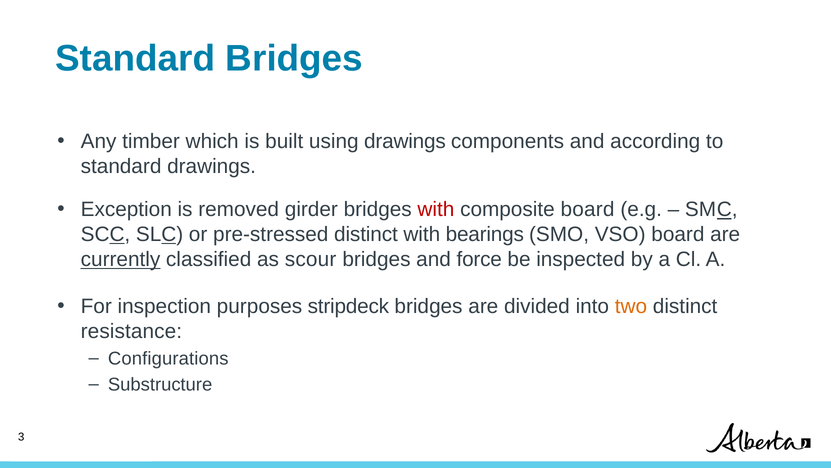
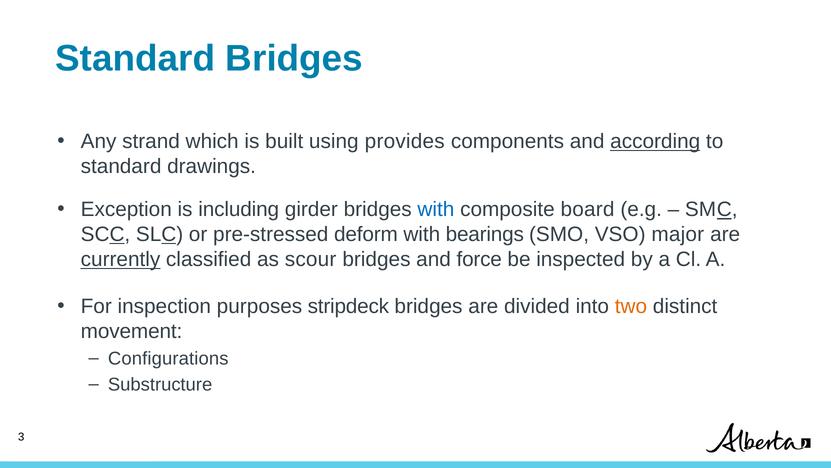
timber: timber -> strand (151, 141)
using drawings: drawings -> provides (405, 141)
according underline: none -> present (655, 141)
removed: removed -> including (239, 209)
with colour: red -> blue (436, 209)
pre-stressed distinct: distinct -> deform (366, 234)
VSO board: board -> major (678, 234)
resistance: resistance -> movement (132, 331)
